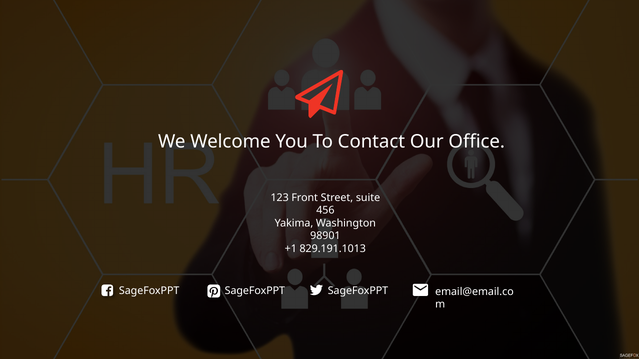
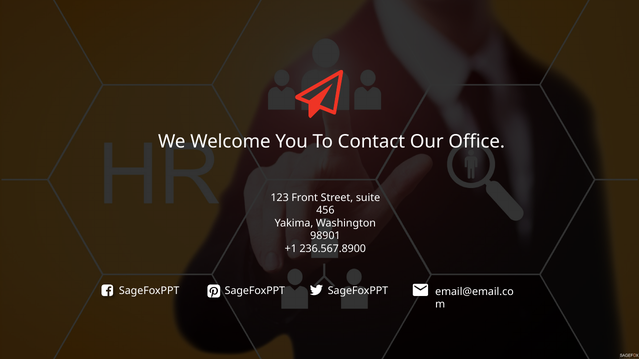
829.191.1013: 829.191.1013 -> 236.567.8900 (333, 249)
